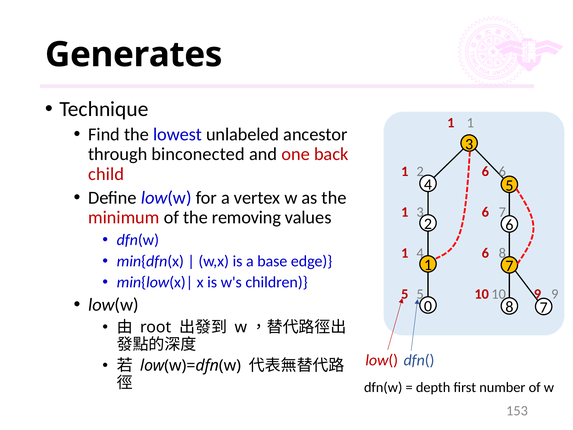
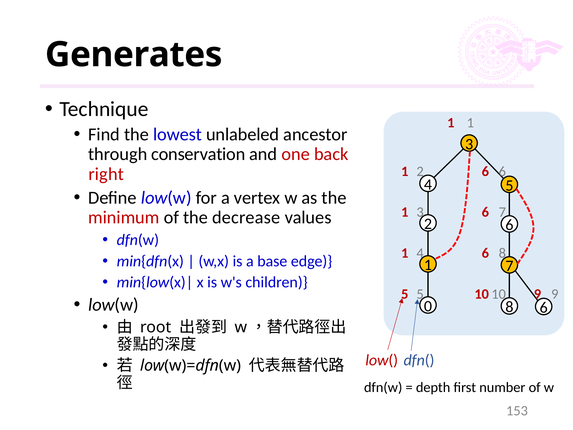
binconected: binconected -> conservation (198, 154)
child: child -> right (106, 174)
removing: removing -> decrease (246, 217)
8 7: 7 -> 6 (544, 307)
